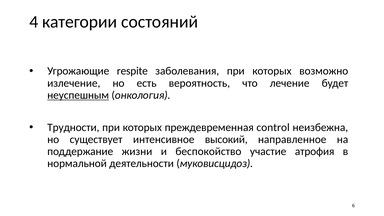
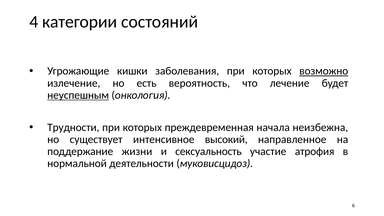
respite: respite -> кишки (132, 71)
возможно underline: none -> present (324, 71)
control: control -> начала (273, 127)
беспокойство: беспокойство -> сексуальность (208, 151)
